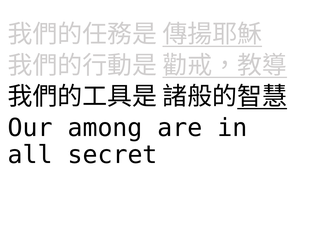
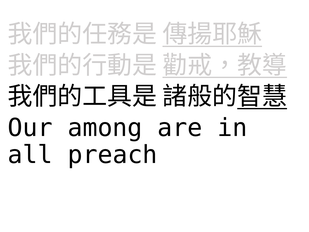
secret: secret -> preach (113, 155)
